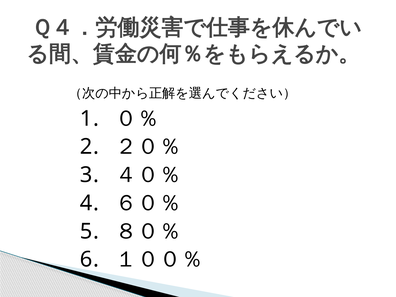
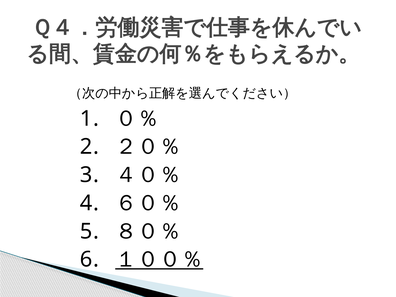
１００％ underline: none -> present (159, 259)
